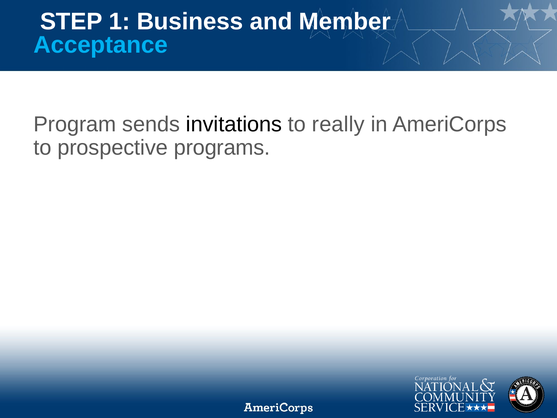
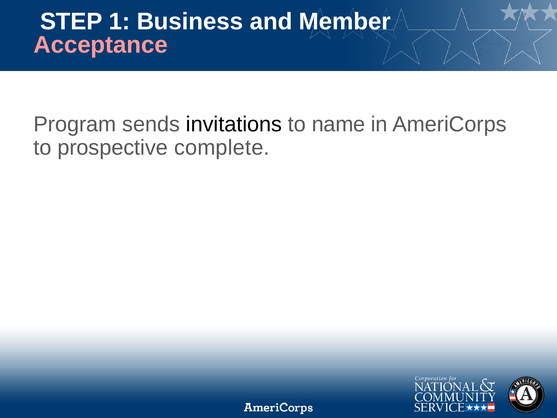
Acceptance colour: light blue -> pink (101, 45)
really: really -> name (339, 124)
programs: programs -> complete (222, 148)
